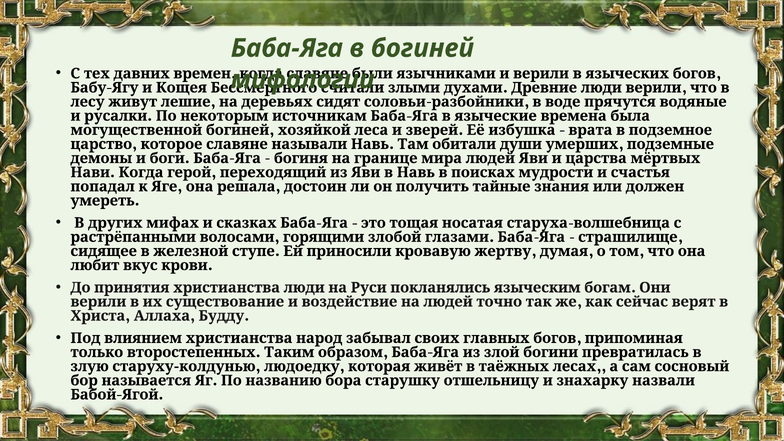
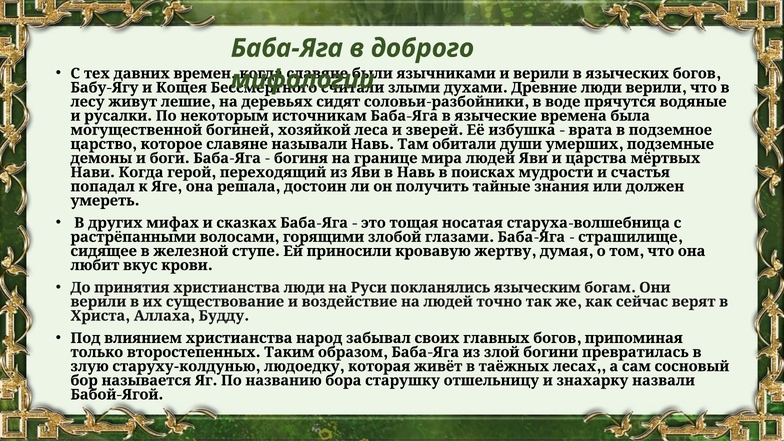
в богиней: богиней -> доброго (422, 48)
